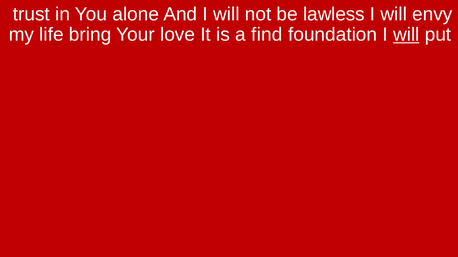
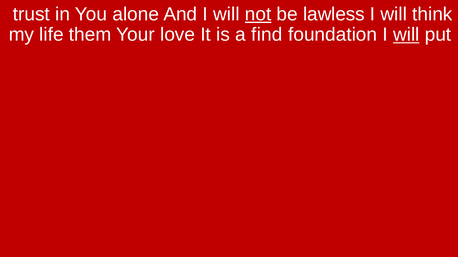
not underline: none -> present (258, 14)
envy: envy -> think (432, 14)
bring: bring -> them (90, 35)
